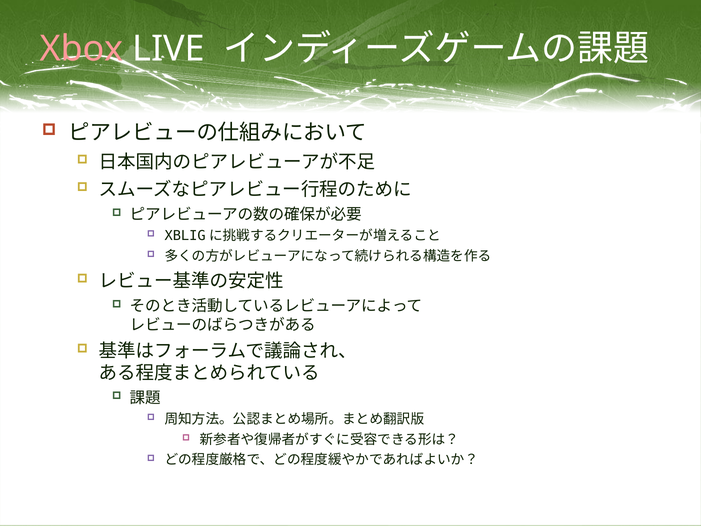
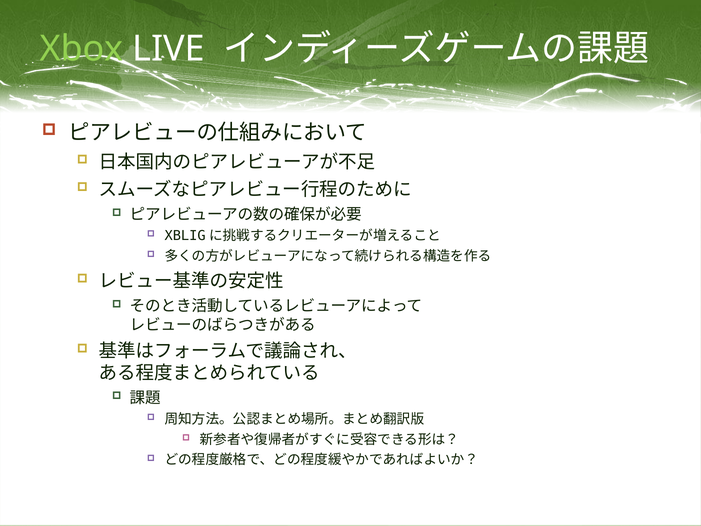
Xbox colour: pink -> light green (82, 49)
